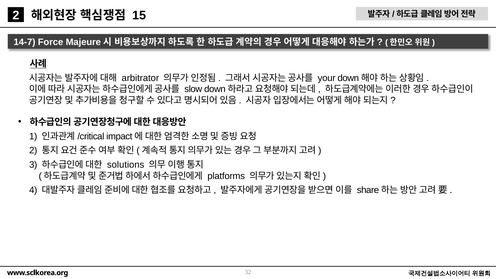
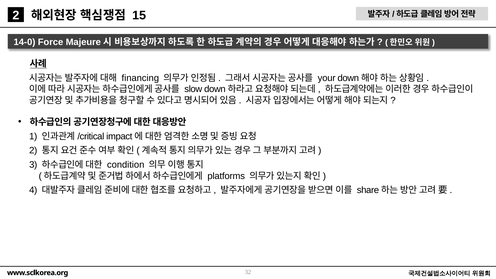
14-7: 14-7 -> 14-0 (25, 42)
arbitrator: arbitrator -> financing (140, 78)
solutions: solutions -> condition (126, 165)
